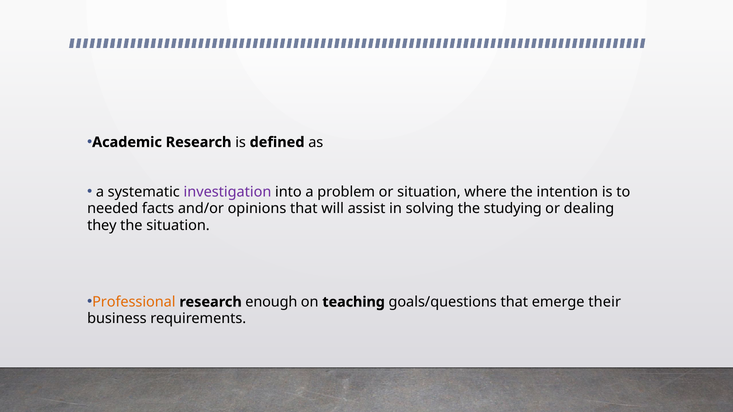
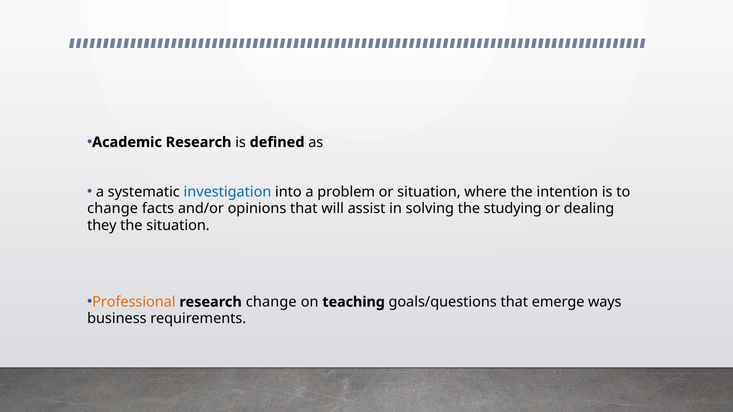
investigation colour: purple -> blue (227, 192)
needed: needed -> change (113, 209)
research enough: enough -> change (271, 302)
their: their -> ways (605, 302)
